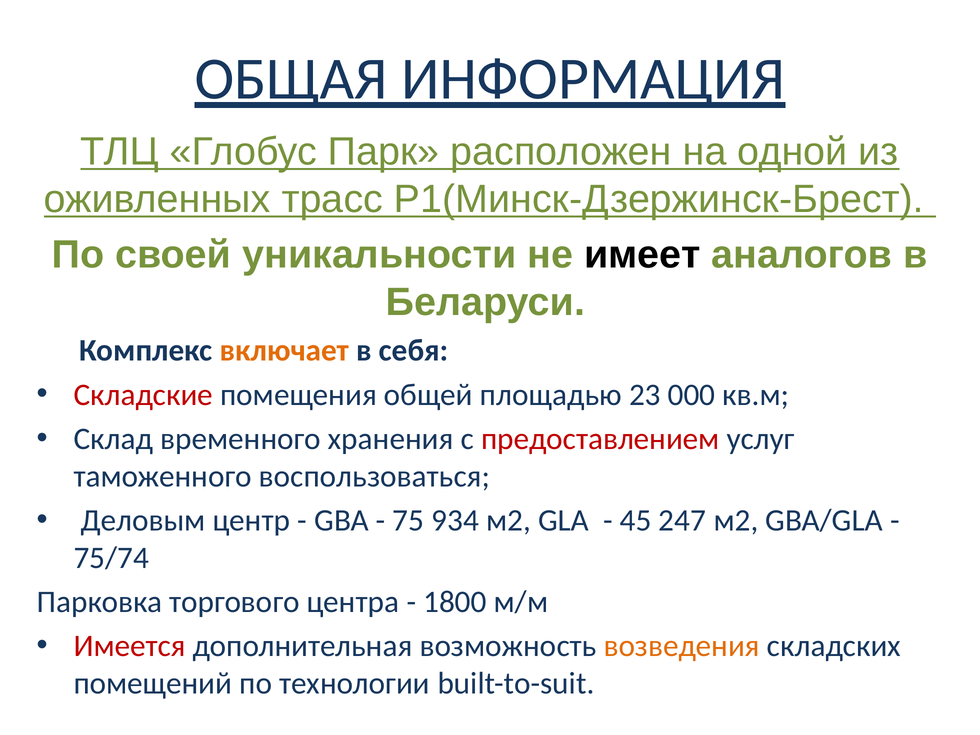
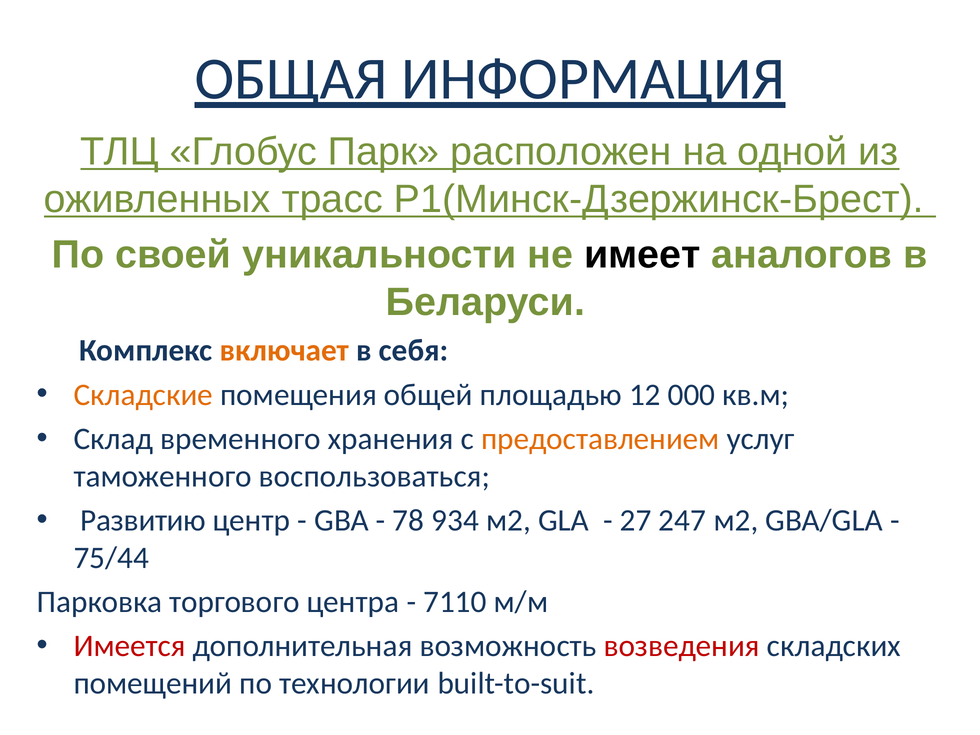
Складские colour: red -> orange (143, 395)
23: 23 -> 12 (645, 395)
предоставлением colour: red -> orange (600, 439)
Деловым: Деловым -> Развитию (143, 520)
75: 75 -> 78 (408, 520)
45: 45 -> 27 (636, 520)
75/74: 75/74 -> 75/44 (111, 558)
1800: 1800 -> 7110 (455, 602)
возведения colour: orange -> red (682, 646)
